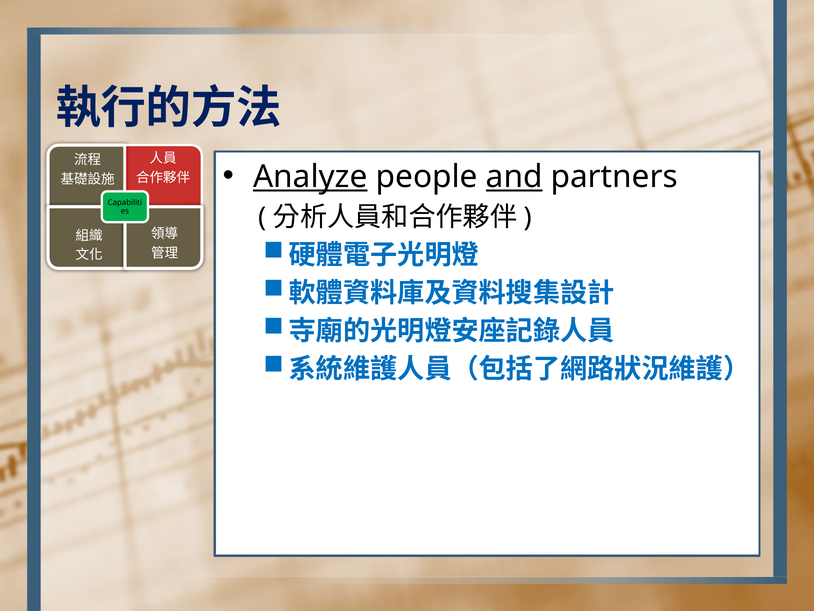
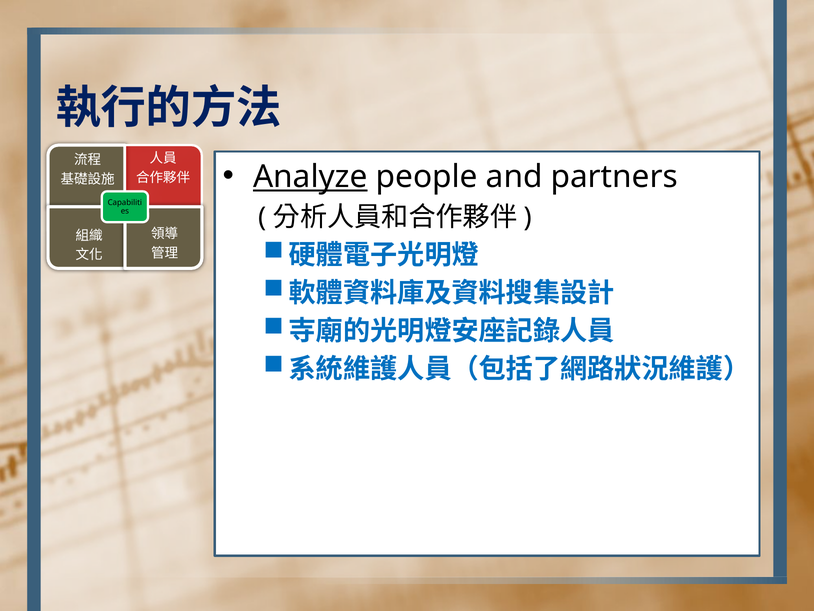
and underline: present -> none (514, 177)
